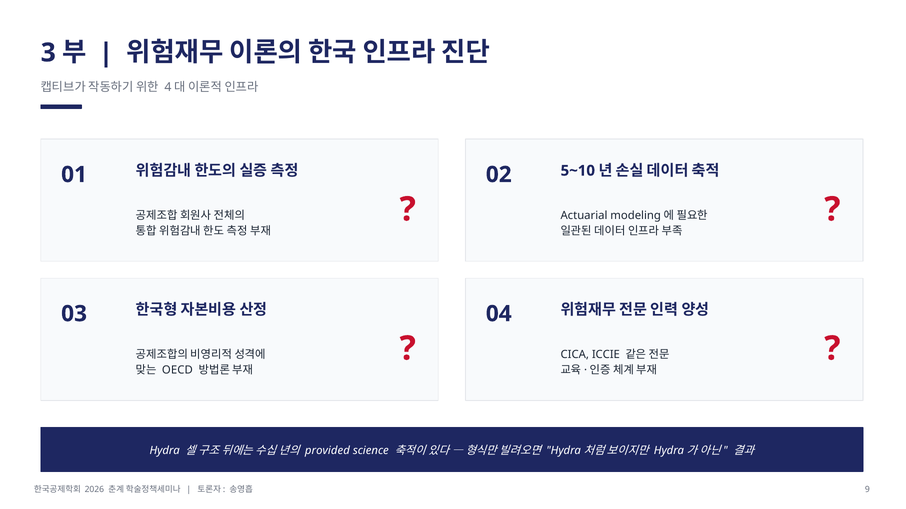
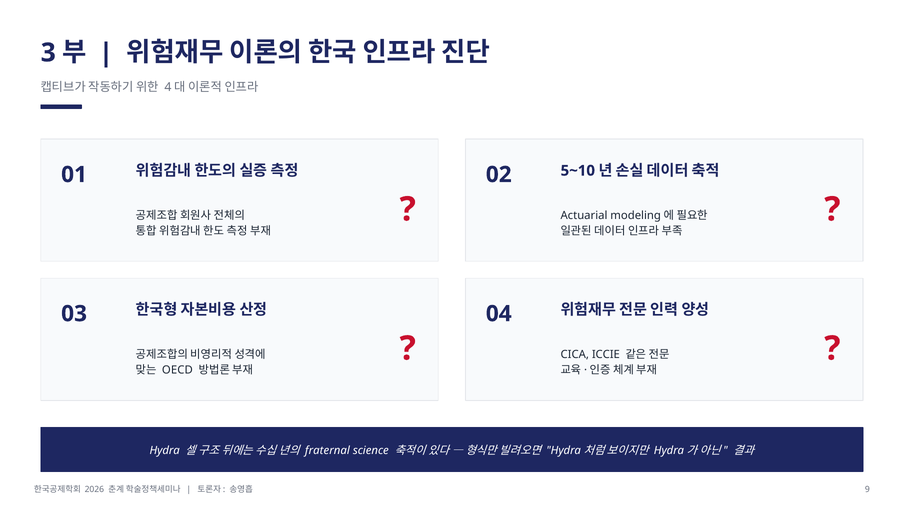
provided: provided -> fraternal (327, 451)
